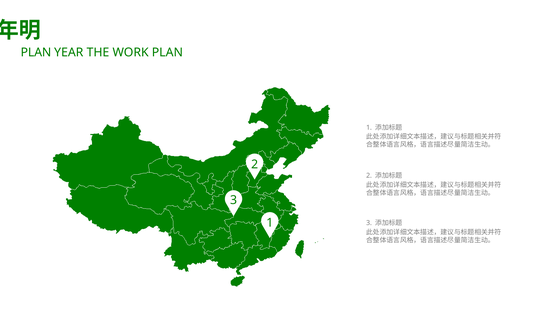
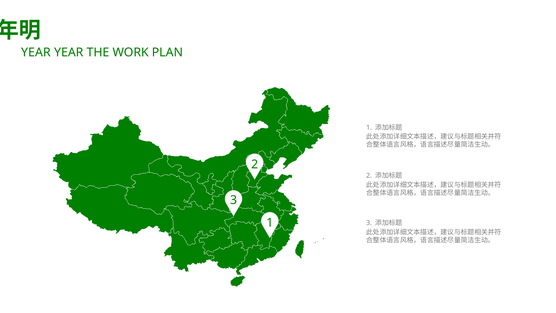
PLAN: PLAN -> YEAR (36, 52)
